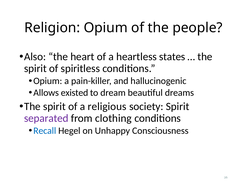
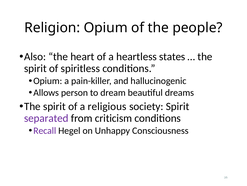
existed: existed -> person (74, 92)
clothing: clothing -> criticism (113, 118)
Recall colour: blue -> purple (45, 130)
